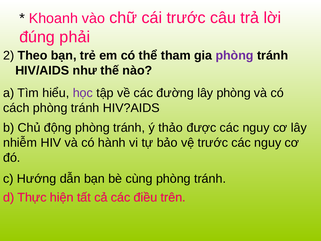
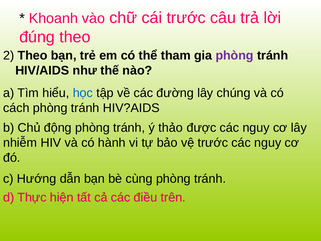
đúng phải: phải -> theo (75, 37)
học colour: purple -> blue (83, 93)
lây phòng: phòng -> chúng (234, 93)
